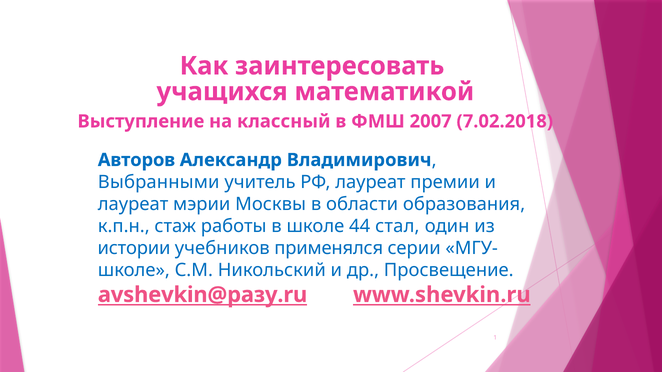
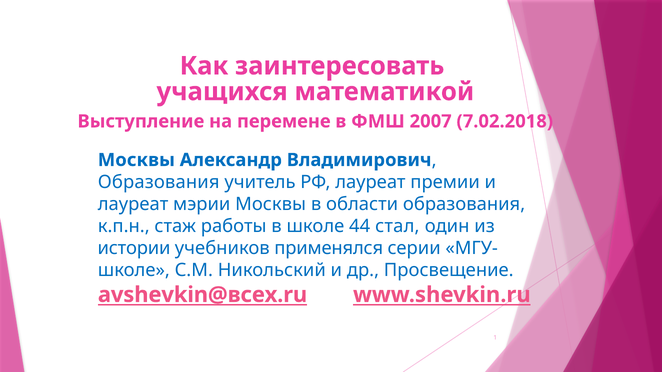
классный: классный -> перемене (284, 121)
Авторов: Авторов -> Москвы (136, 160)
Выбранными: Выбранными -> Образования (159, 182)
avshevkin@разу.ru: avshevkin@разу.ru -> avshevkin@всех.ru (203, 295)
